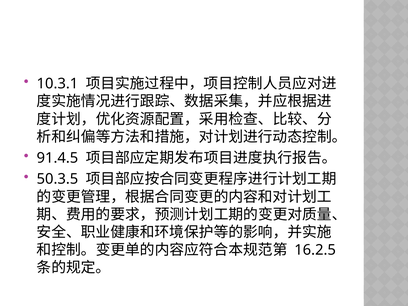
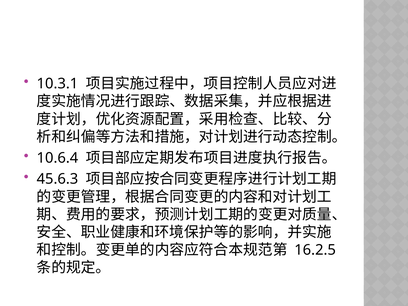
91.4.5: 91.4.5 -> 10.6.4 (57, 158)
50.3.5: 50.3.5 -> 45.6.3 (57, 179)
